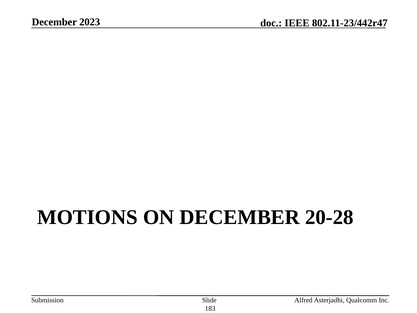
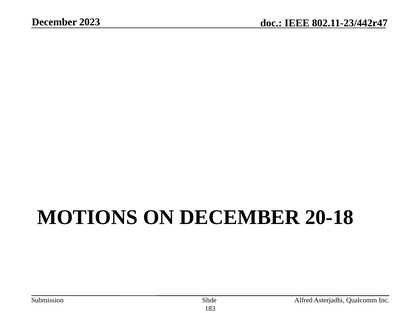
20-28: 20-28 -> 20-18 (329, 217)
